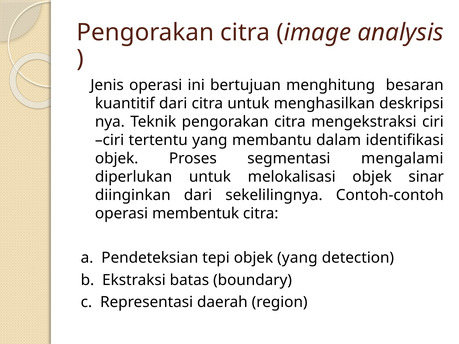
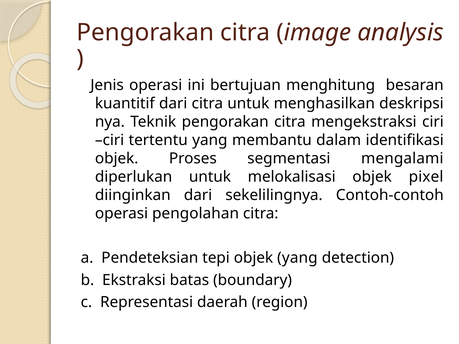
sinar: sinar -> pixel (426, 177)
membentuk: membentuk -> pengolahan (196, 214)
